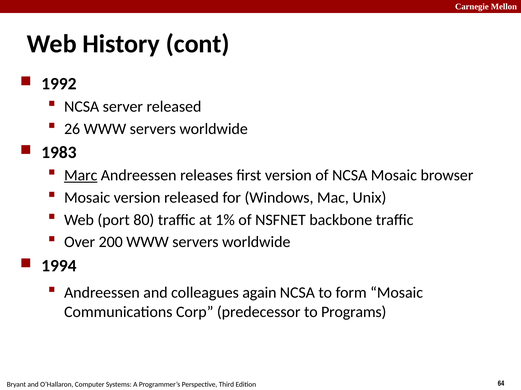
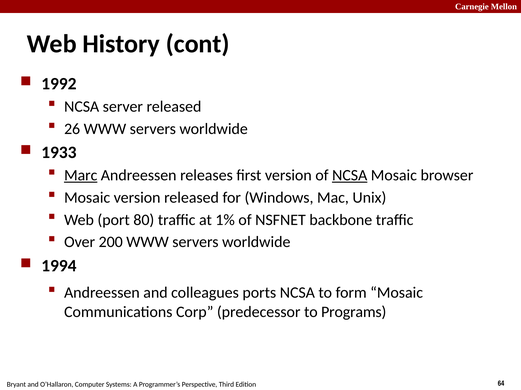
1983: 1983 -> 1933 (59, 153)
NCSA underline: none -> present (350, 176)
again: again -> ports (259, 293)
